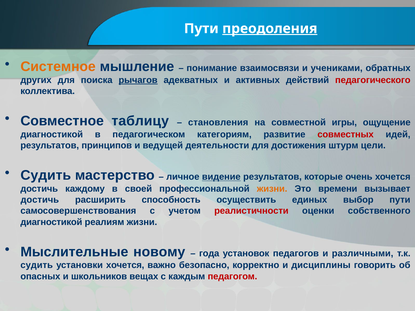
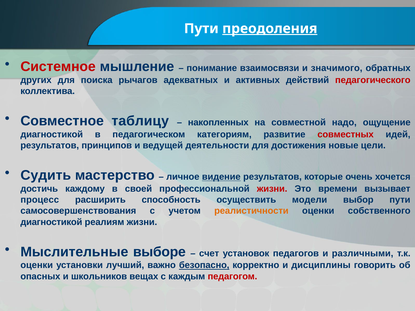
Системное colour: orange -> red (58, 67)
учениками: учениками -> значимого (337, 68)
рычагов underline: present -> none (138, 80)
становления: становления -> накопленных (218, 123)
игры: игры -> надо (344, 123)
штурм: штурм -> новые (343, 146)
жизни colour: orange -> red (272, 189)
достичь: достичь -> процесс (40, 200)
единых: единых -> модели (310, 200)
реалистичности colour: red -> orange (251, 211)
новому: новому -> выборе (159, 252)
года: года -> счет (209, 254)
судить: судить -> оценки (37, 265)
установки хочется: хочется -> лучший (125, 265)
безопасно underline: none -> present (204, 265)
